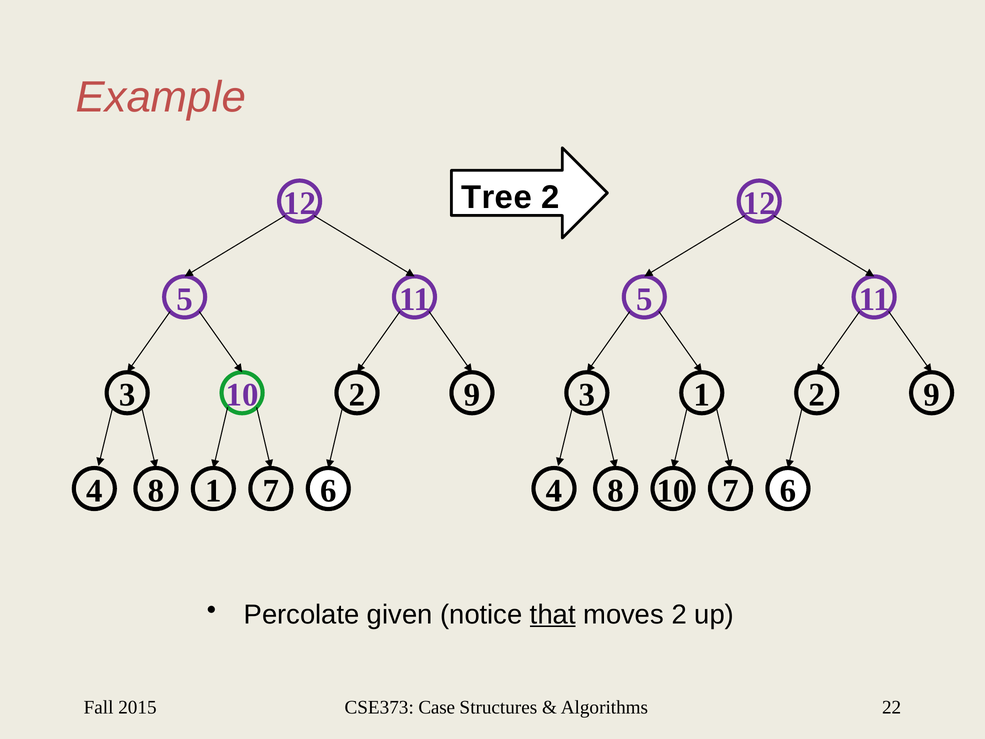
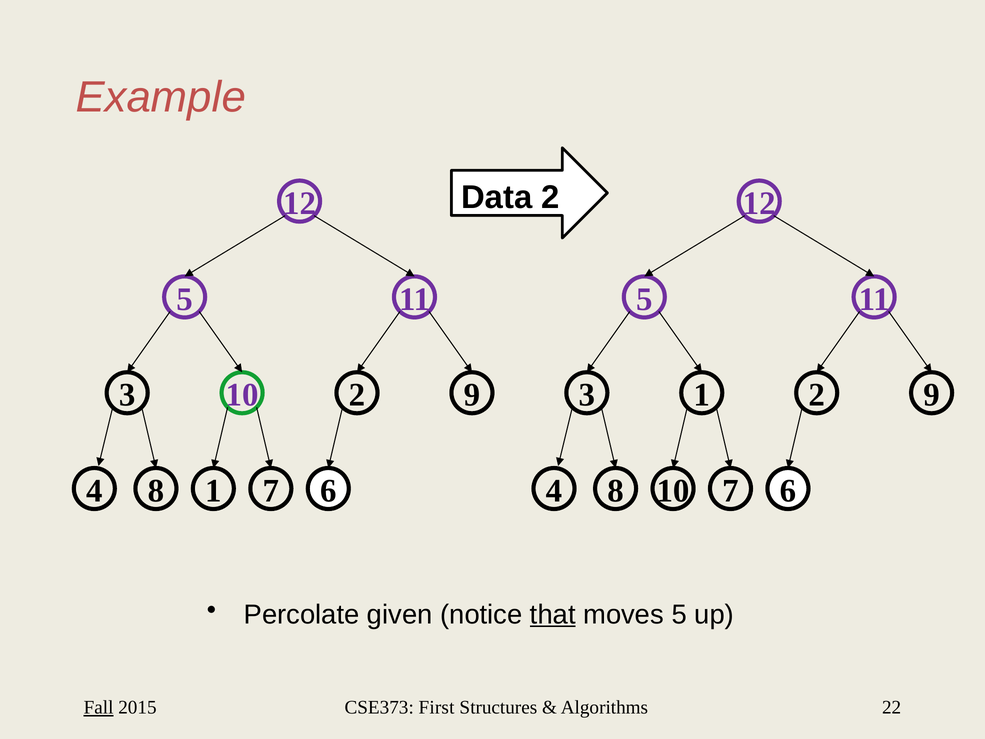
Tree: Tree -> Data (497, 197)
moves 2: 2 -> 5 (679, 614)
Fall underline: none -> present (99, 707)
Case: Case -> First (437, 707)
